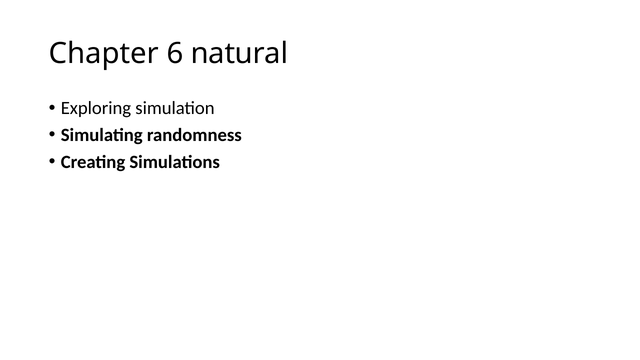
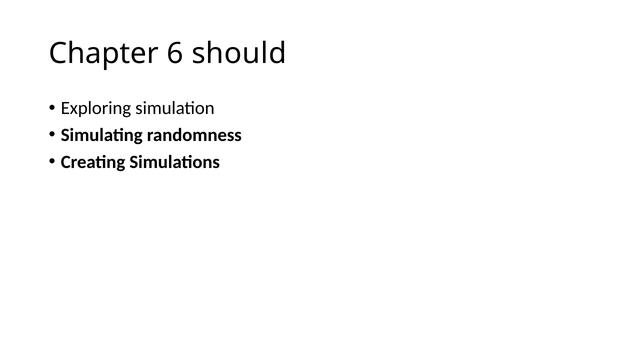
natural: natural -> should (239, 54)
